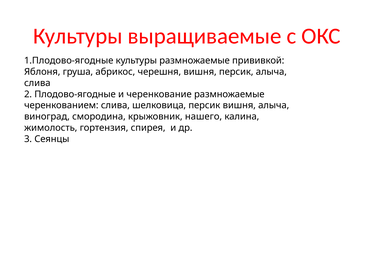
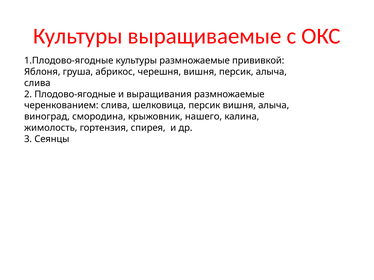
черенкование: черенкование -> выращивания (159, 94)
